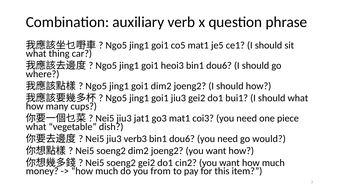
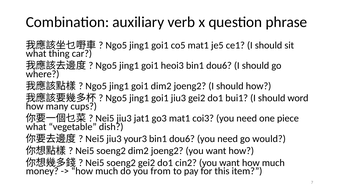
should what: what -> word (298, 98)
verb3: verb3 -> your3 (135, 139)
